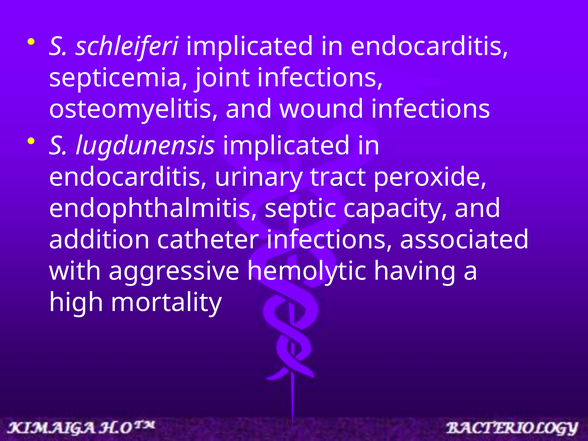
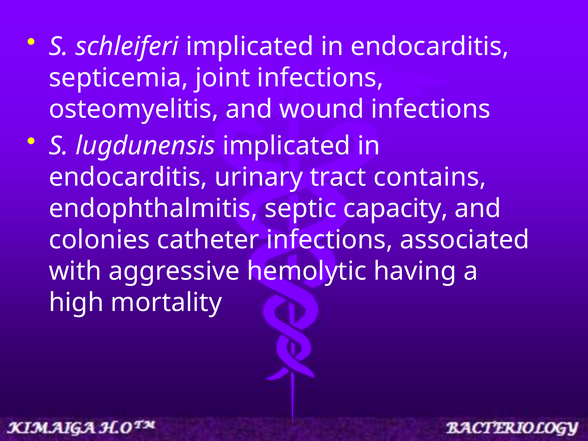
peroxide: peroxide -> contains (430, 177)
addition: addition -> colonies (99, 240)
